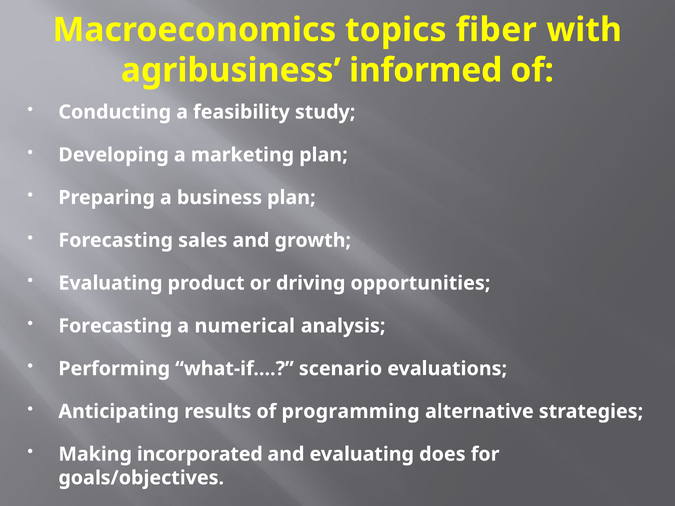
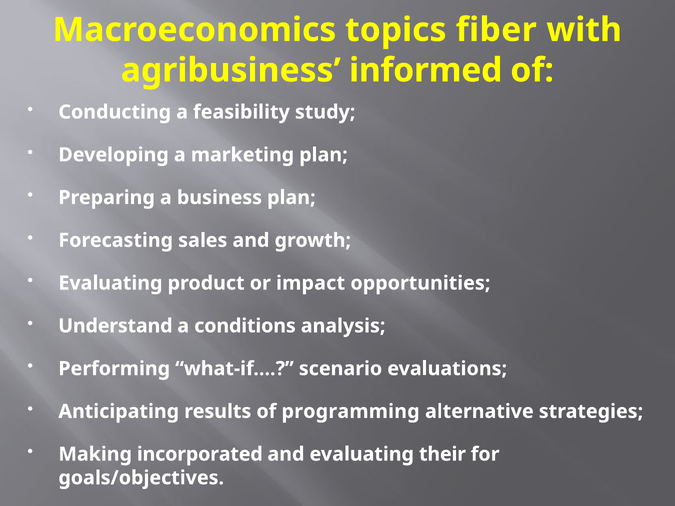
driving: driving -> impact (311, 283)
Forecasting: Forecasting -> Understand (115, 326)
numerical: numerical -> conditions (245, 326)
does: does -> their (442, 454)
